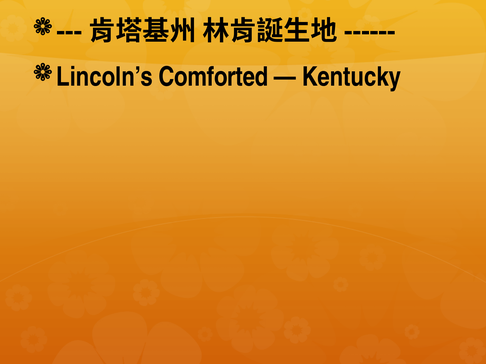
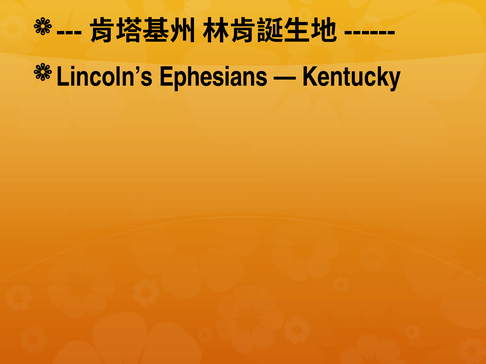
Comforted: Comforted -> Ephesians (213, 77)
